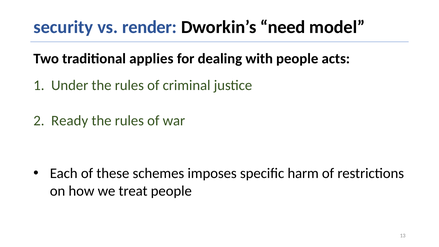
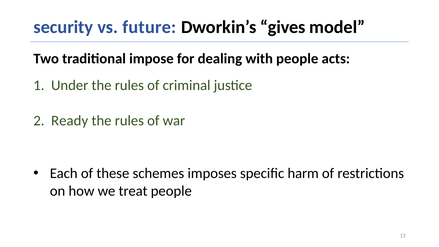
render: render -> future (149, 27)
need: need -> gives (283, 27)
applies: applies -> impose (151, 59)
